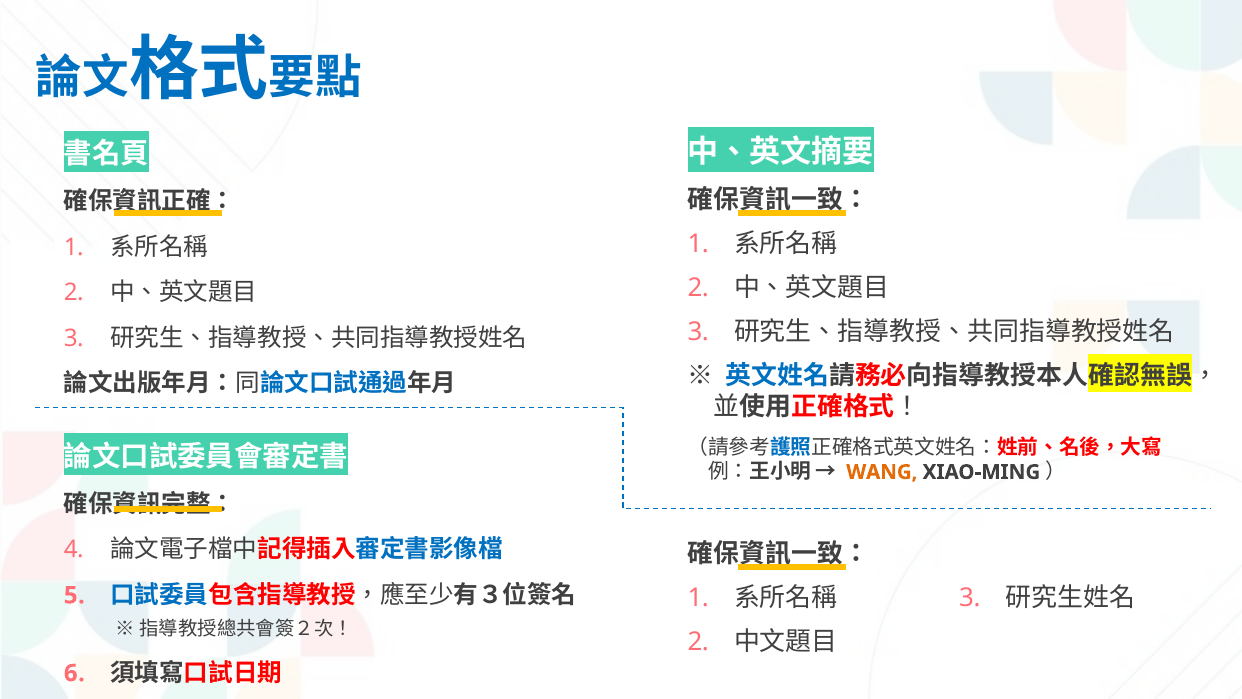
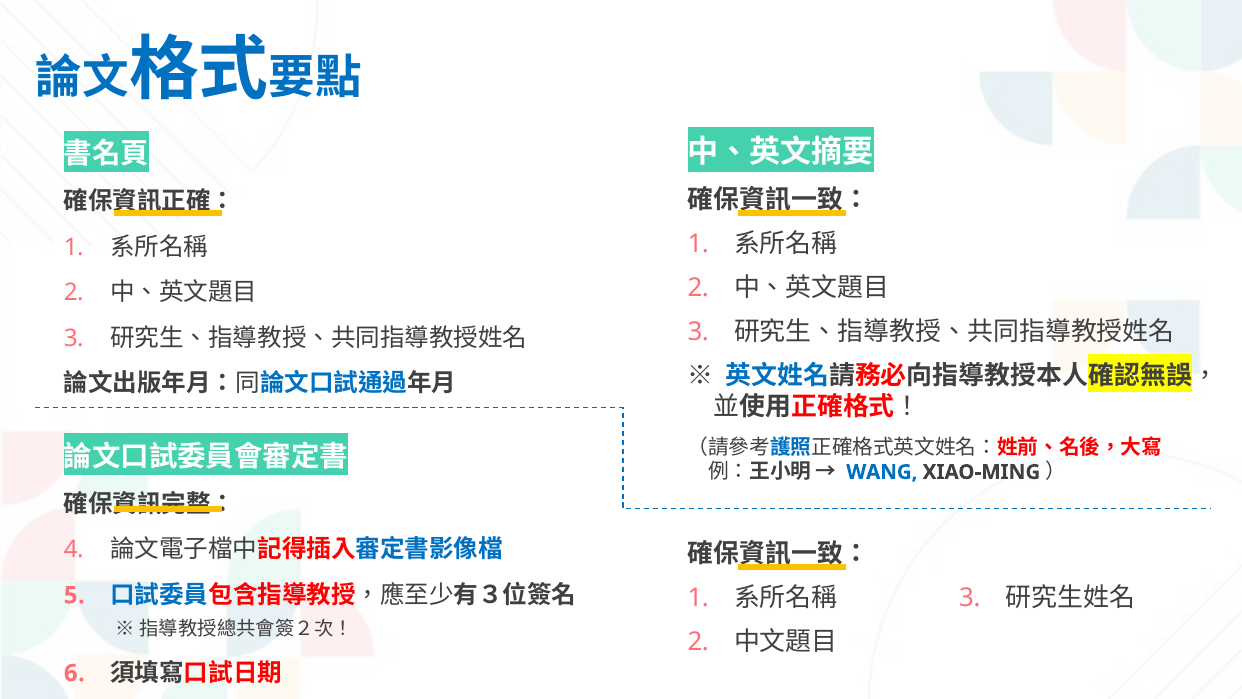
WANG colour: orange -> blue (882, 472)
